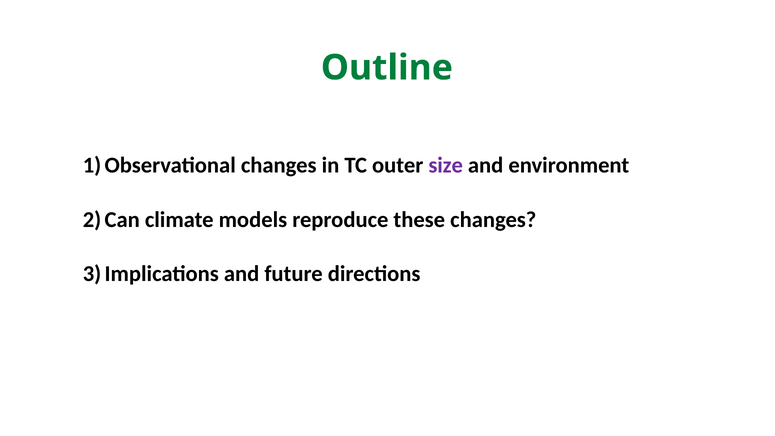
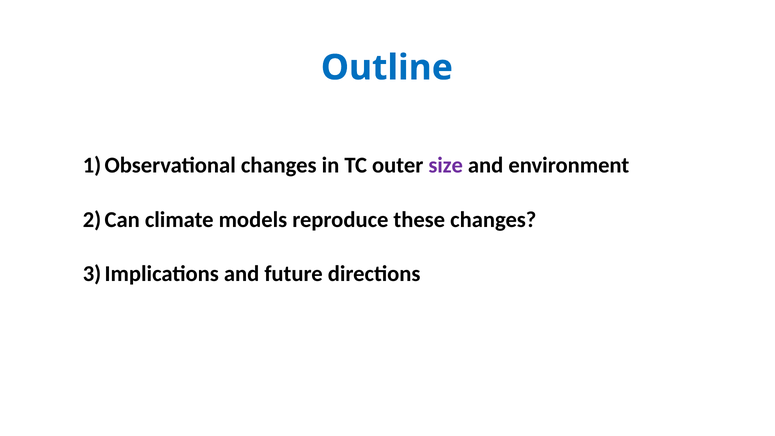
Outline colour: green -> blue (387, 68)
